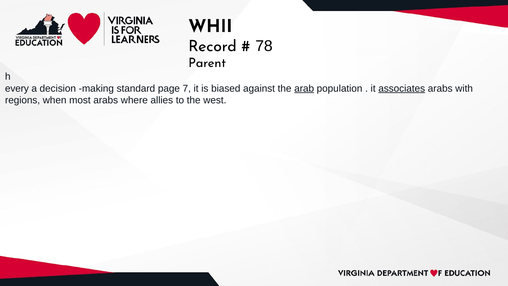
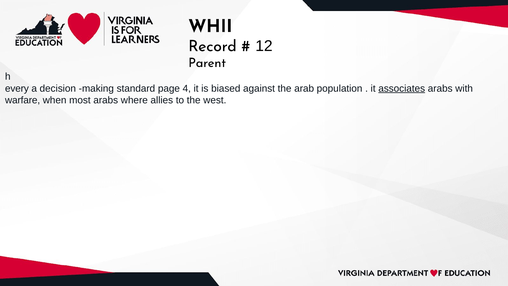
78: 78 -> 12 (264, 46)
7: 7 -> 4 (187, 88)
arab underline: present -> none (304, 88)
regions: regions -> warfare (23, 100)
